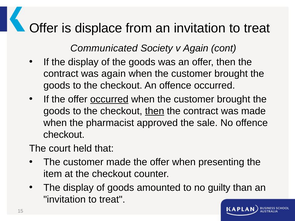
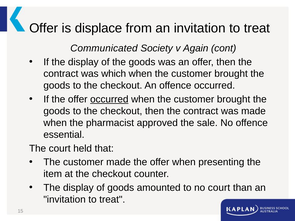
was again: again -> which (114, 74)
then underline: present -> none (155, 111)
checkout: checkout -> essential (64, 135)
no guilty: guilty -> court (219, 188)
